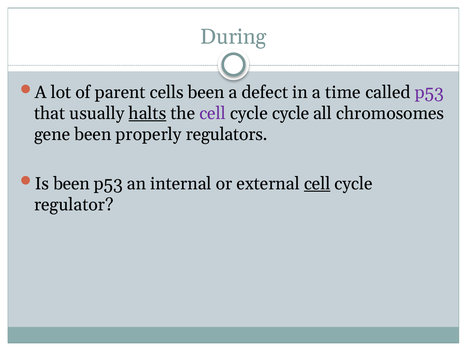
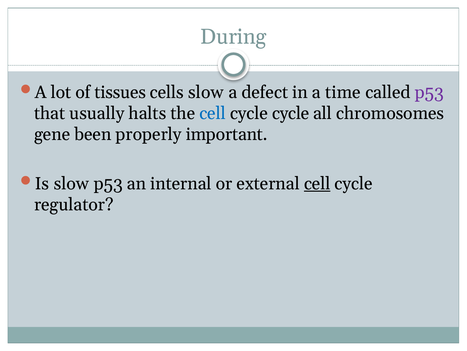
parent: parent -> tissues (120, 92)
cells been: been -> slow (206, 92)
halts underline: present -> none (147, 113)
cell colour: purple -> blue (213, 113)
regulators: regulators -> important (227, 134)
Is been: been -> slow (71, 183)
